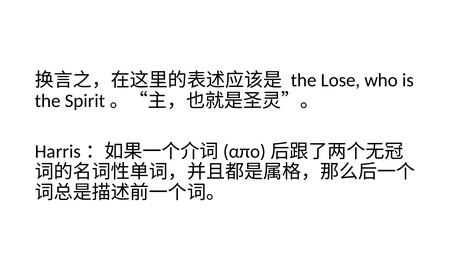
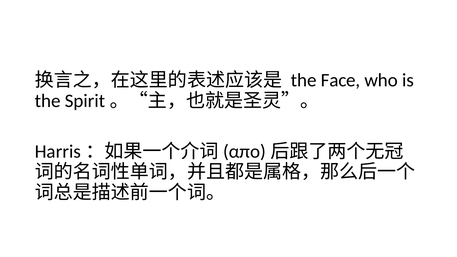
Lose: Lose -> Face (341, 80)
